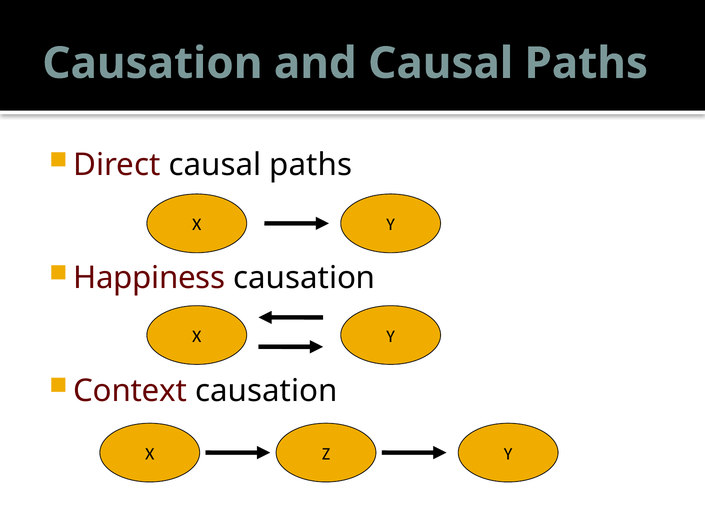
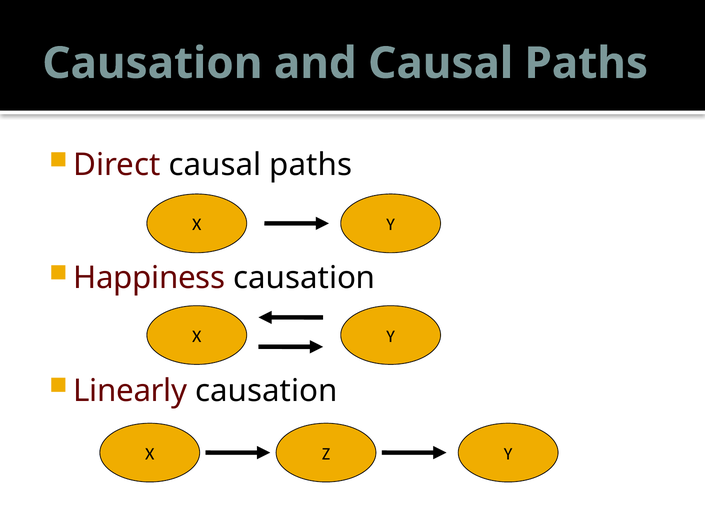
Context: Context -> Linearly (130, 391)
